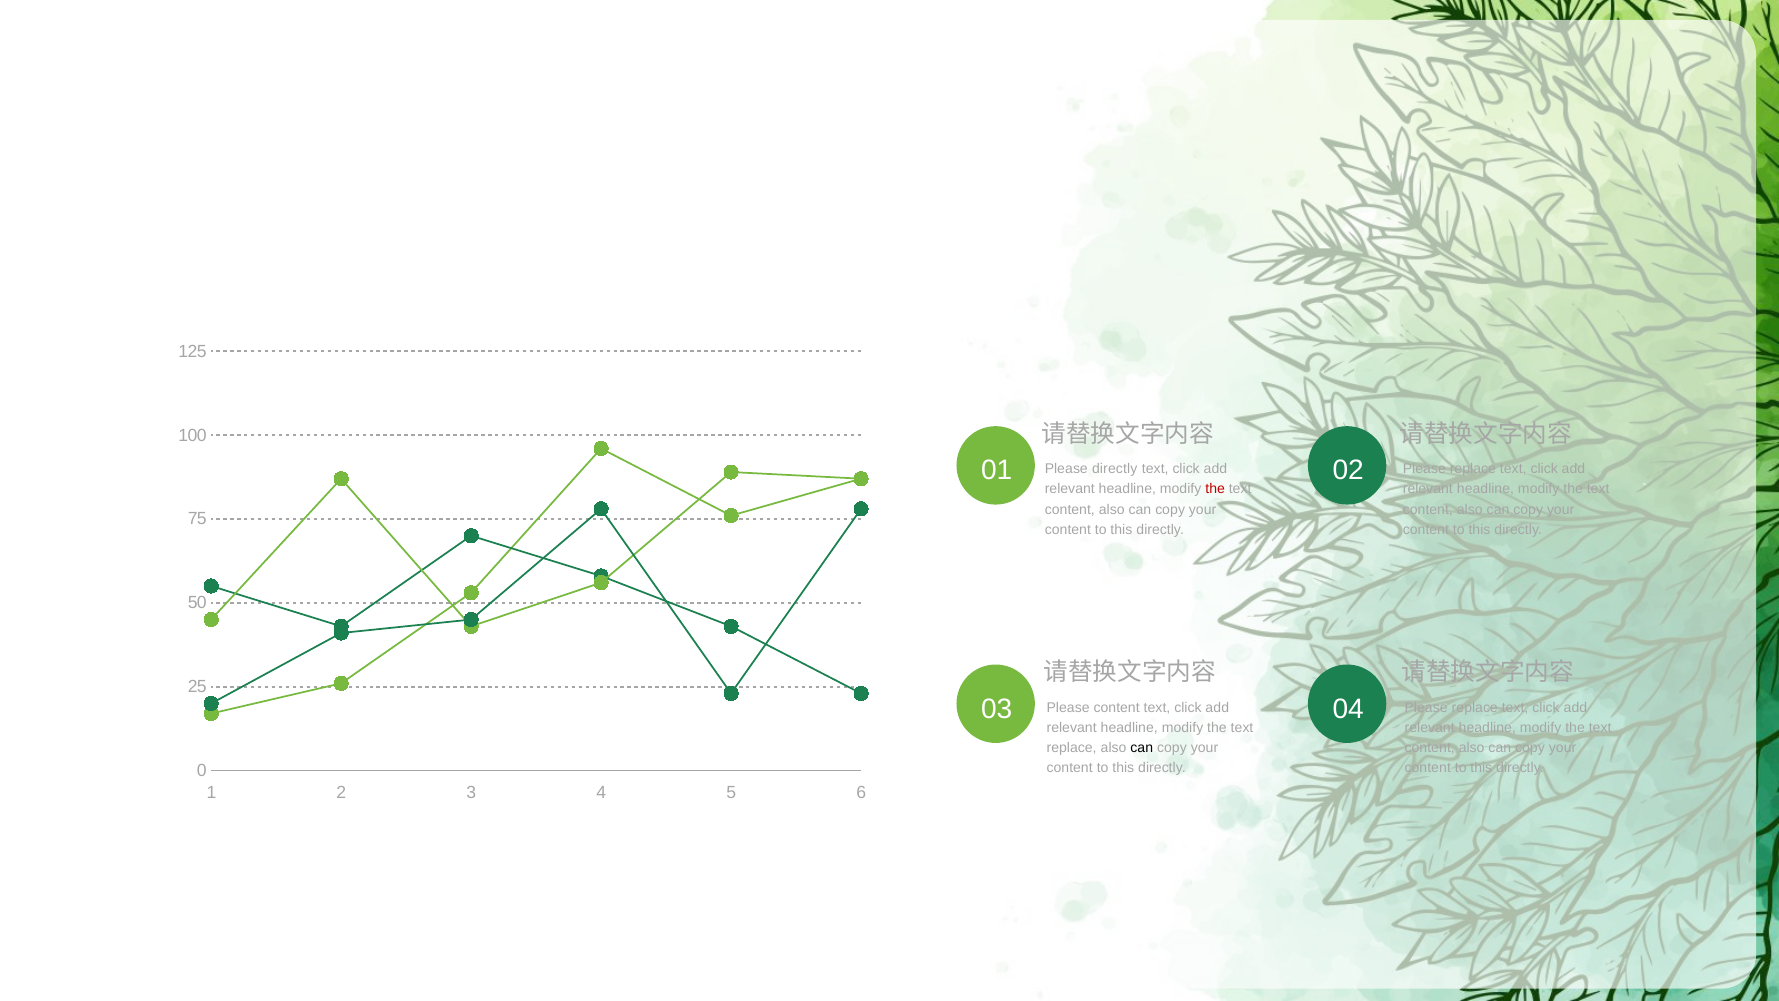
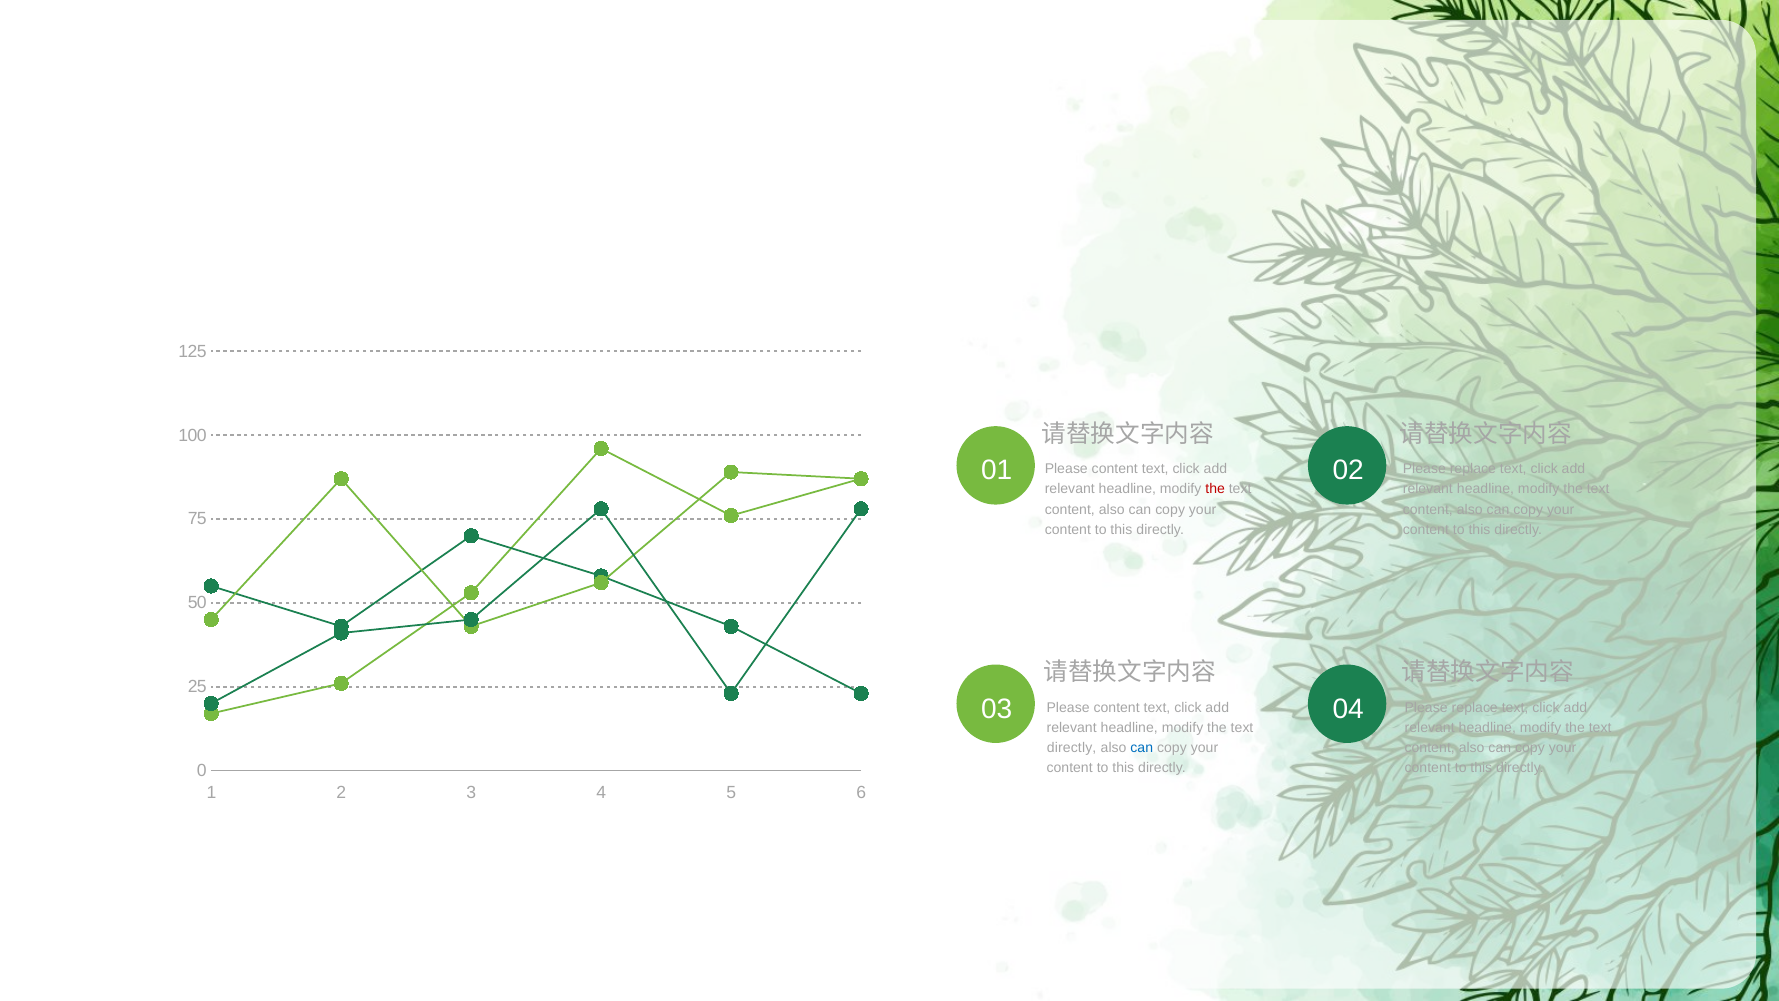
directly: directly -> content (1115, 469)
replace: replace -> directly (1072, 748)
can colour: black -> blue (1142, 748)
